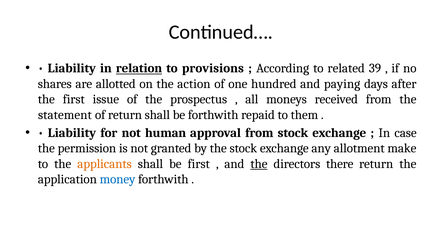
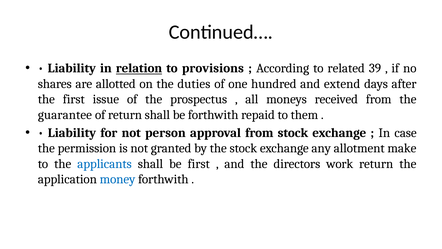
action: action -> duties (194, 84)
paying: paying -> extend (342, 84)
statement: statement -> guarantee (65, 115)
human: human -> person (165, 133)
applicants colour: orange -> blue (105, 164)
the underline: present -> none (259, 164)
there: there -> work (340, 164)
